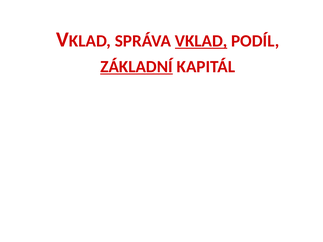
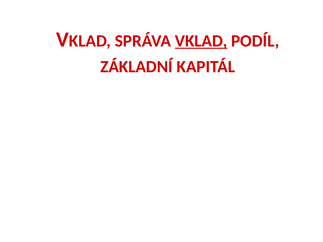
ZÁKLADNÍ underline: present -> none (137, 67)
